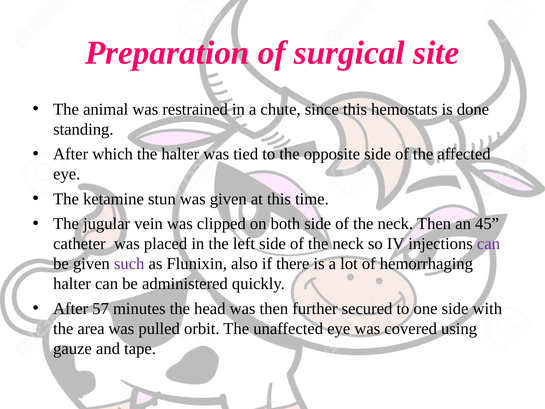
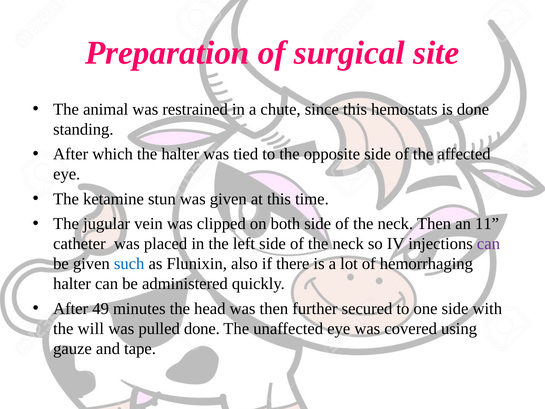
45: 45 -> 11 (487, 224)
such colour: purple -> blue (129, 264)
57: 57 -> 49 (101, 308)
area: area -> will (91, 328)
pulled orbit: orbit -> done (202, 328)
